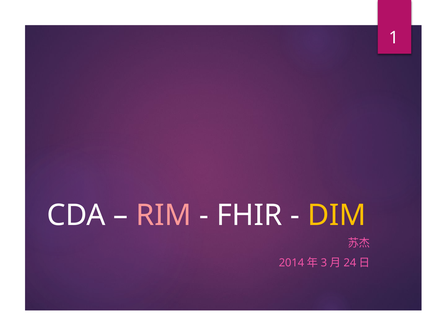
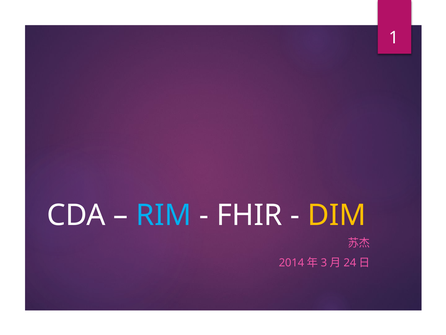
RIM colour: pink -> light blue (164, 215)
